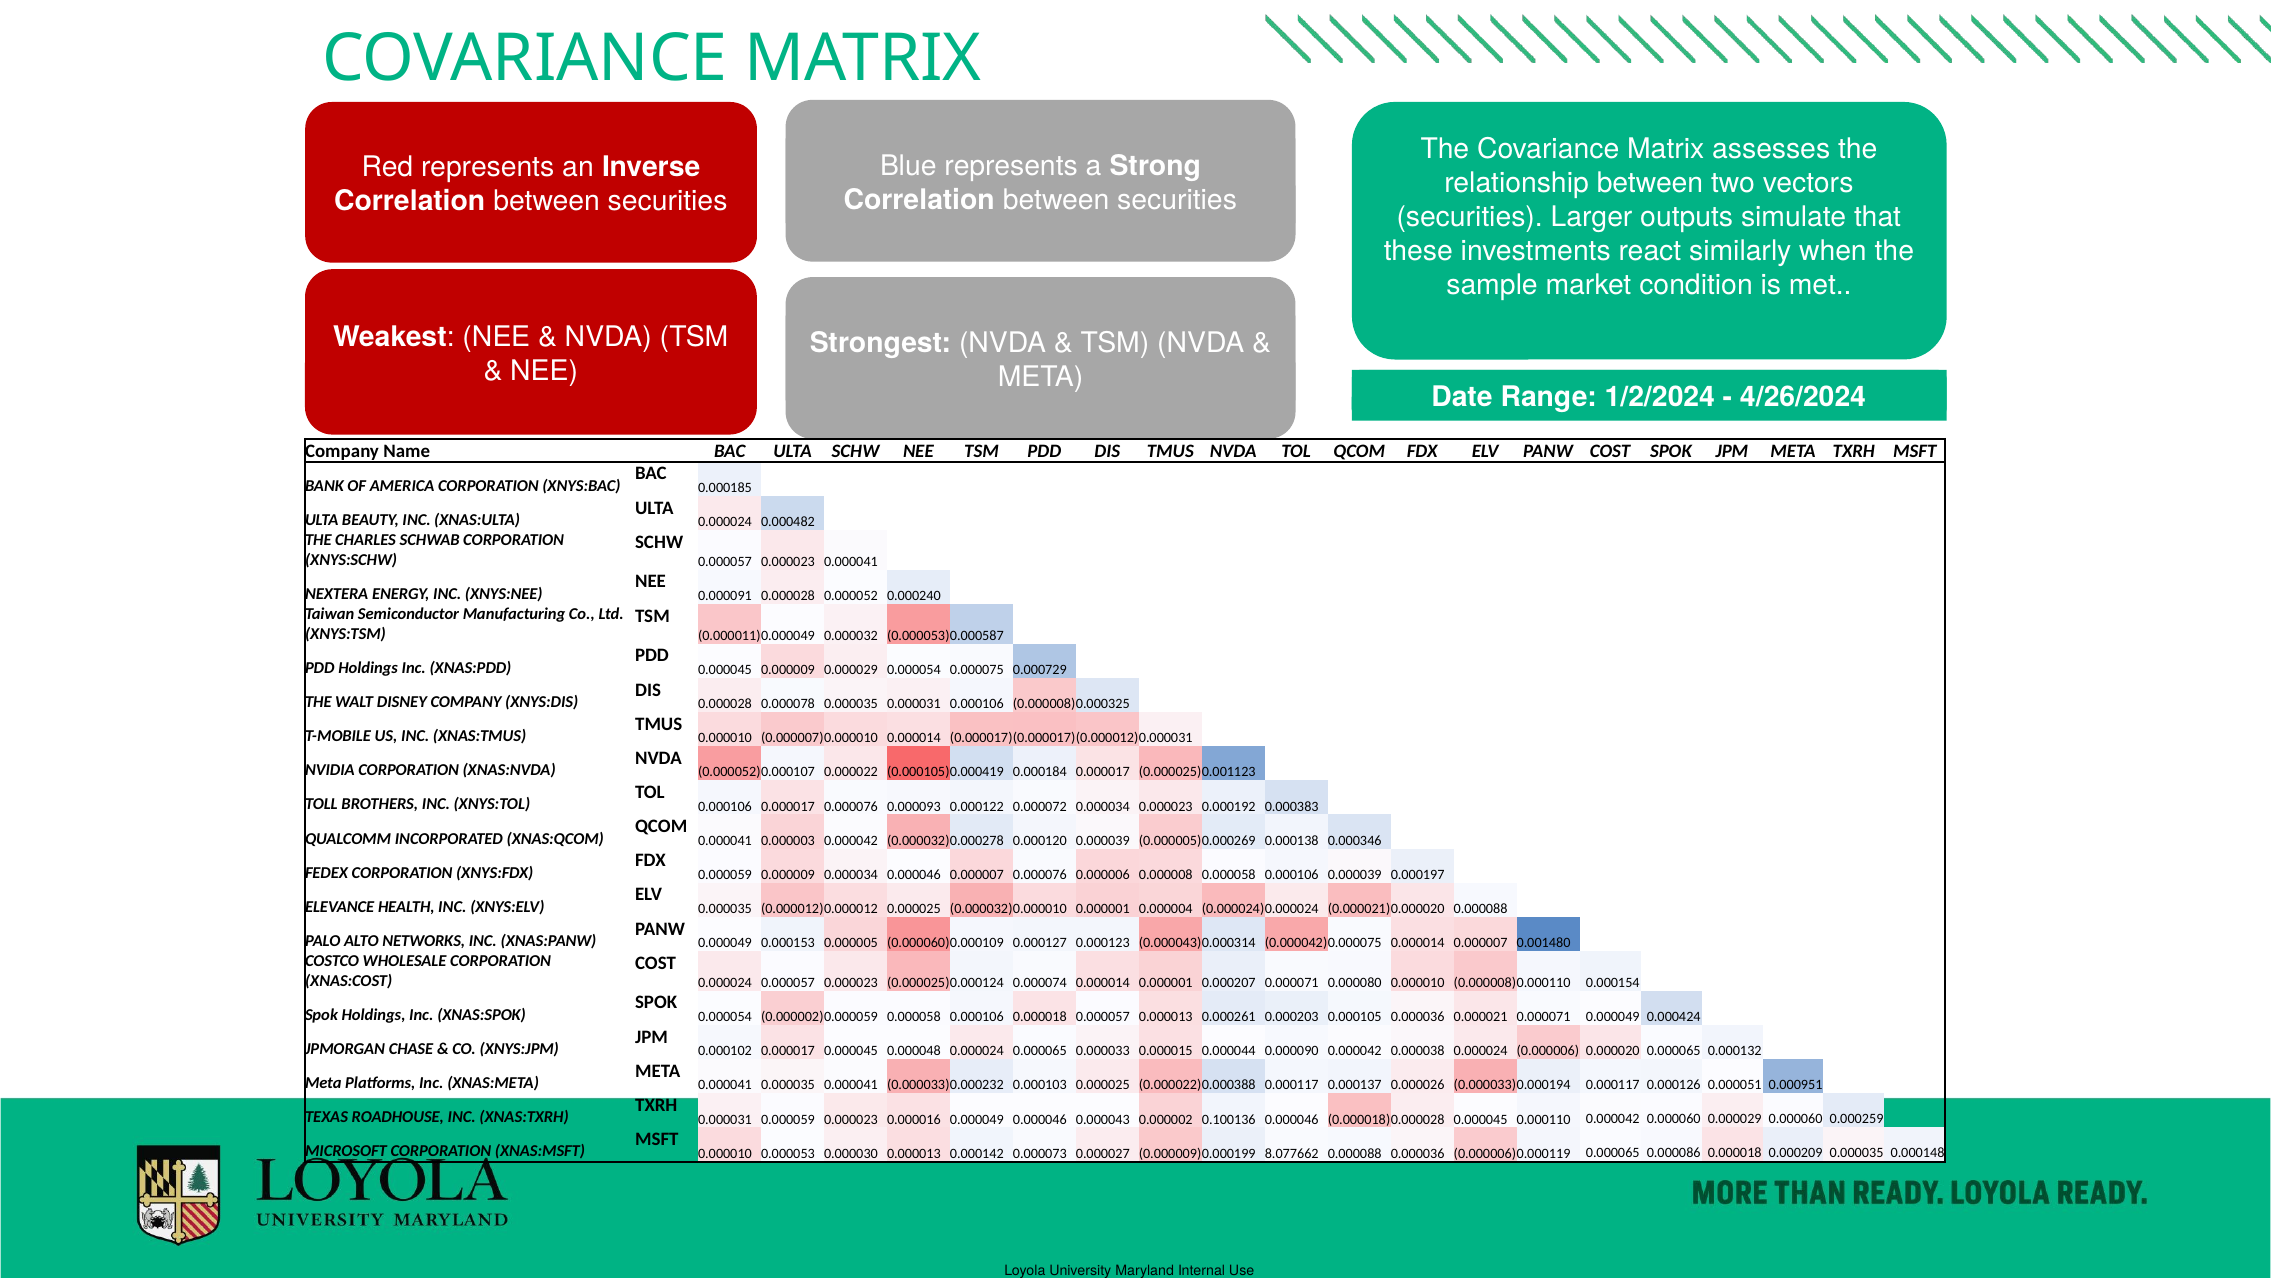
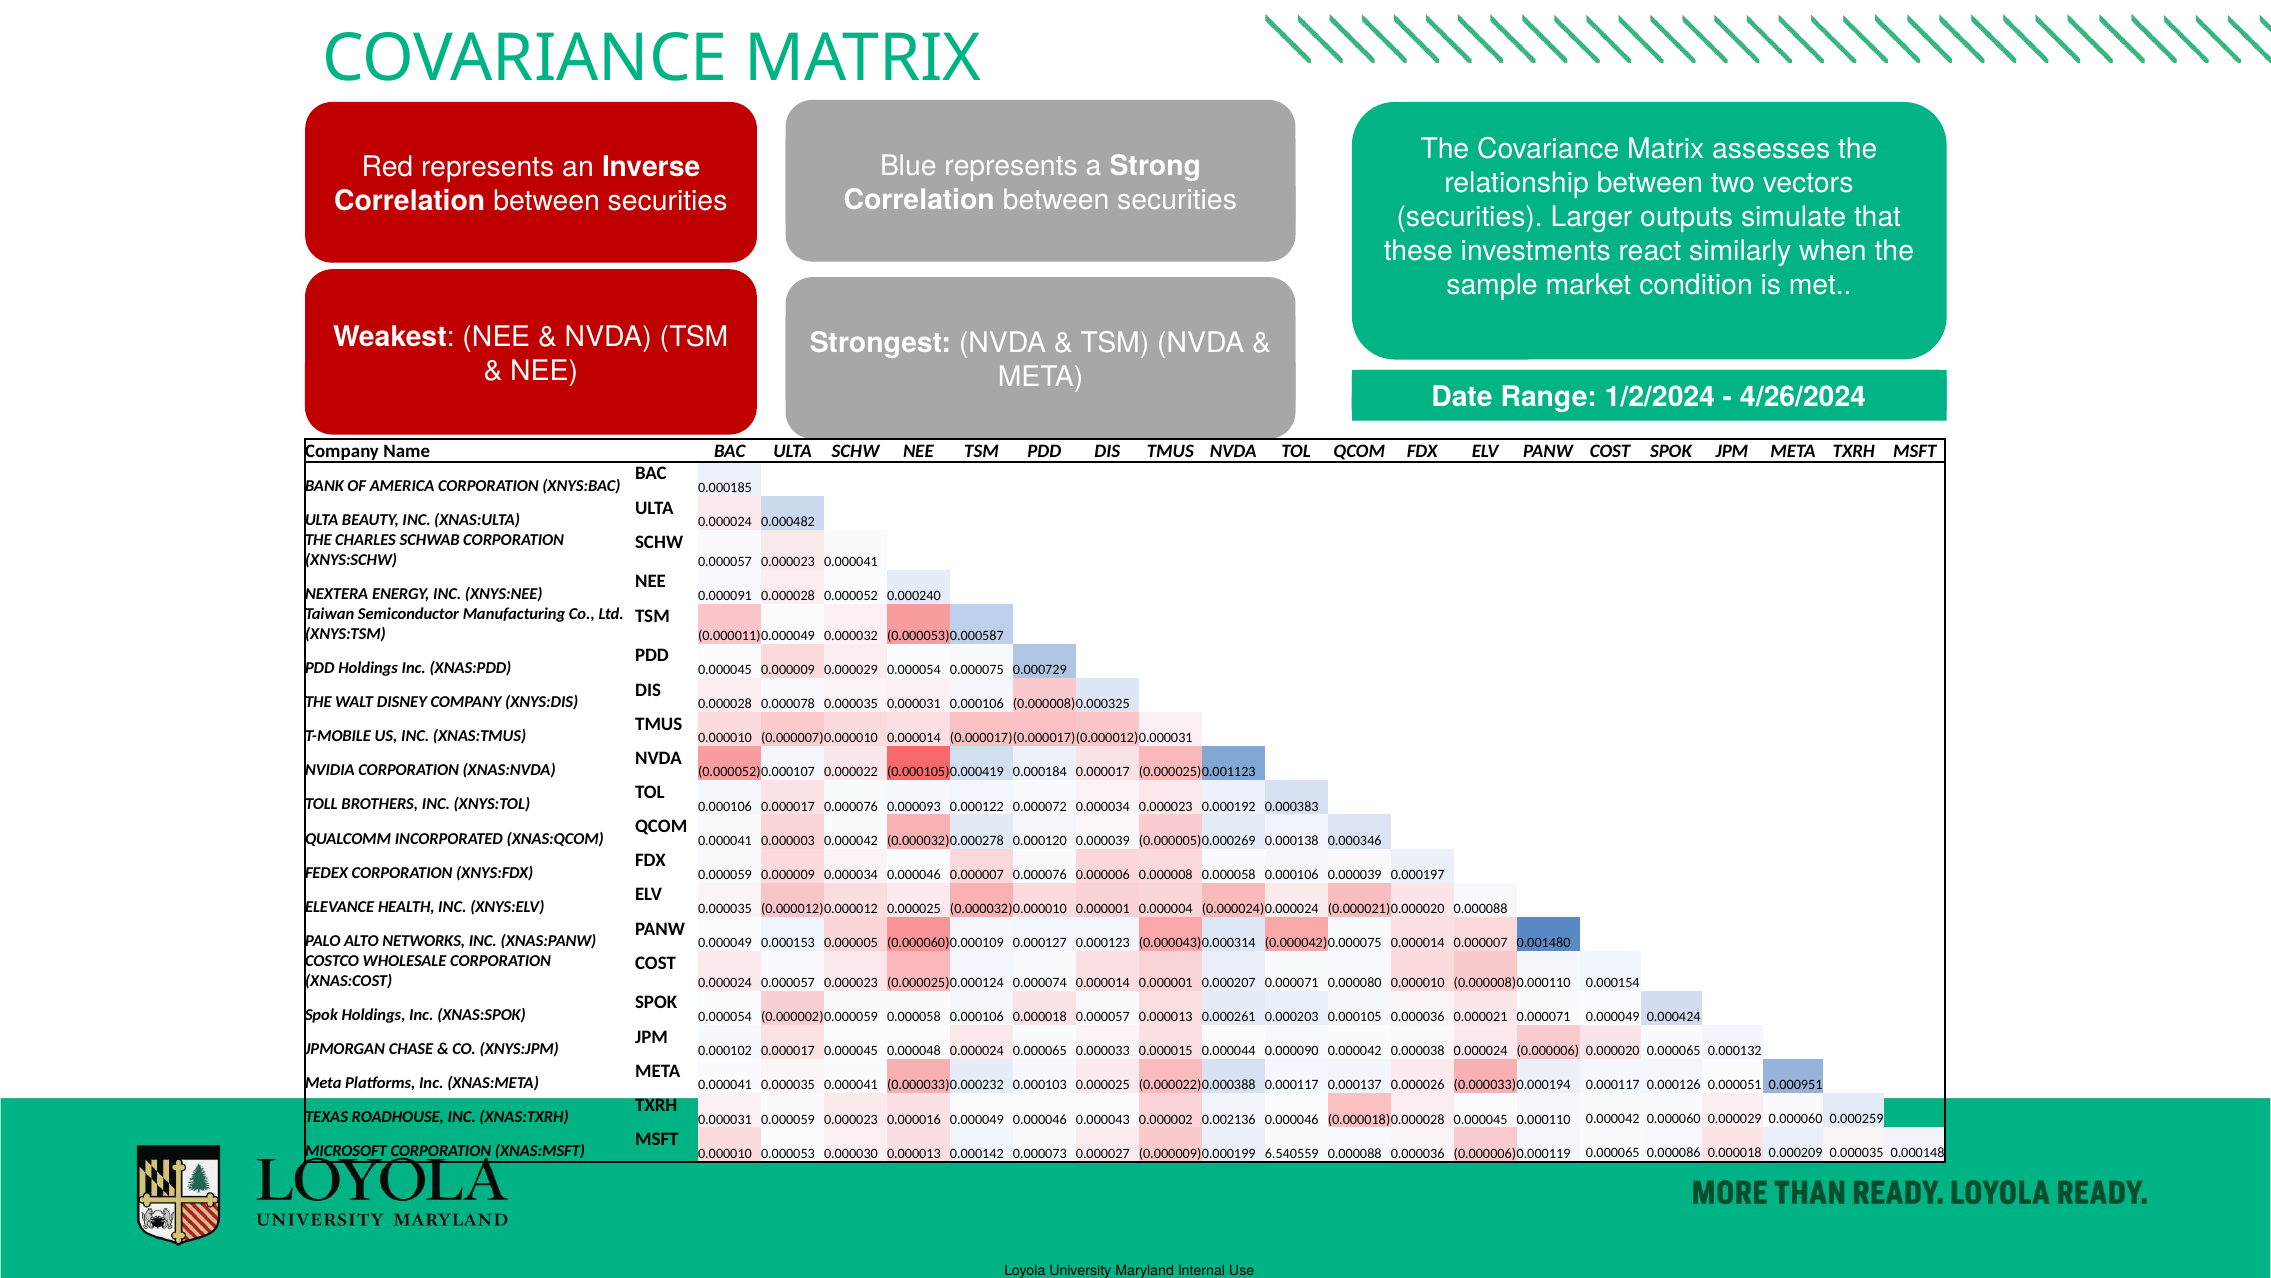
0.100136: 0.100136 -> 0.002136 (1229, 1119)
8.077662: 8.077662 -> 6.540559 (1292, 1153)
